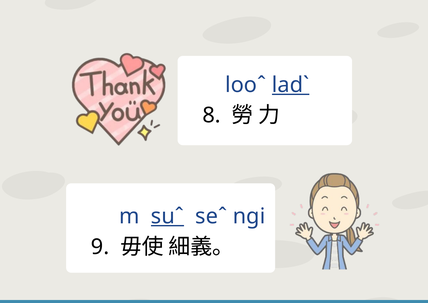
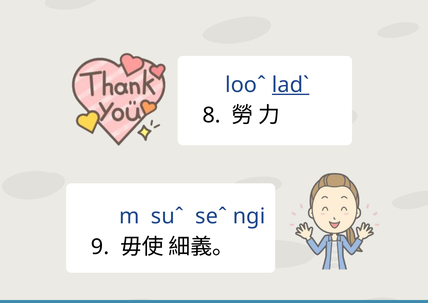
suˆ underline: present -> none (167, 216)
